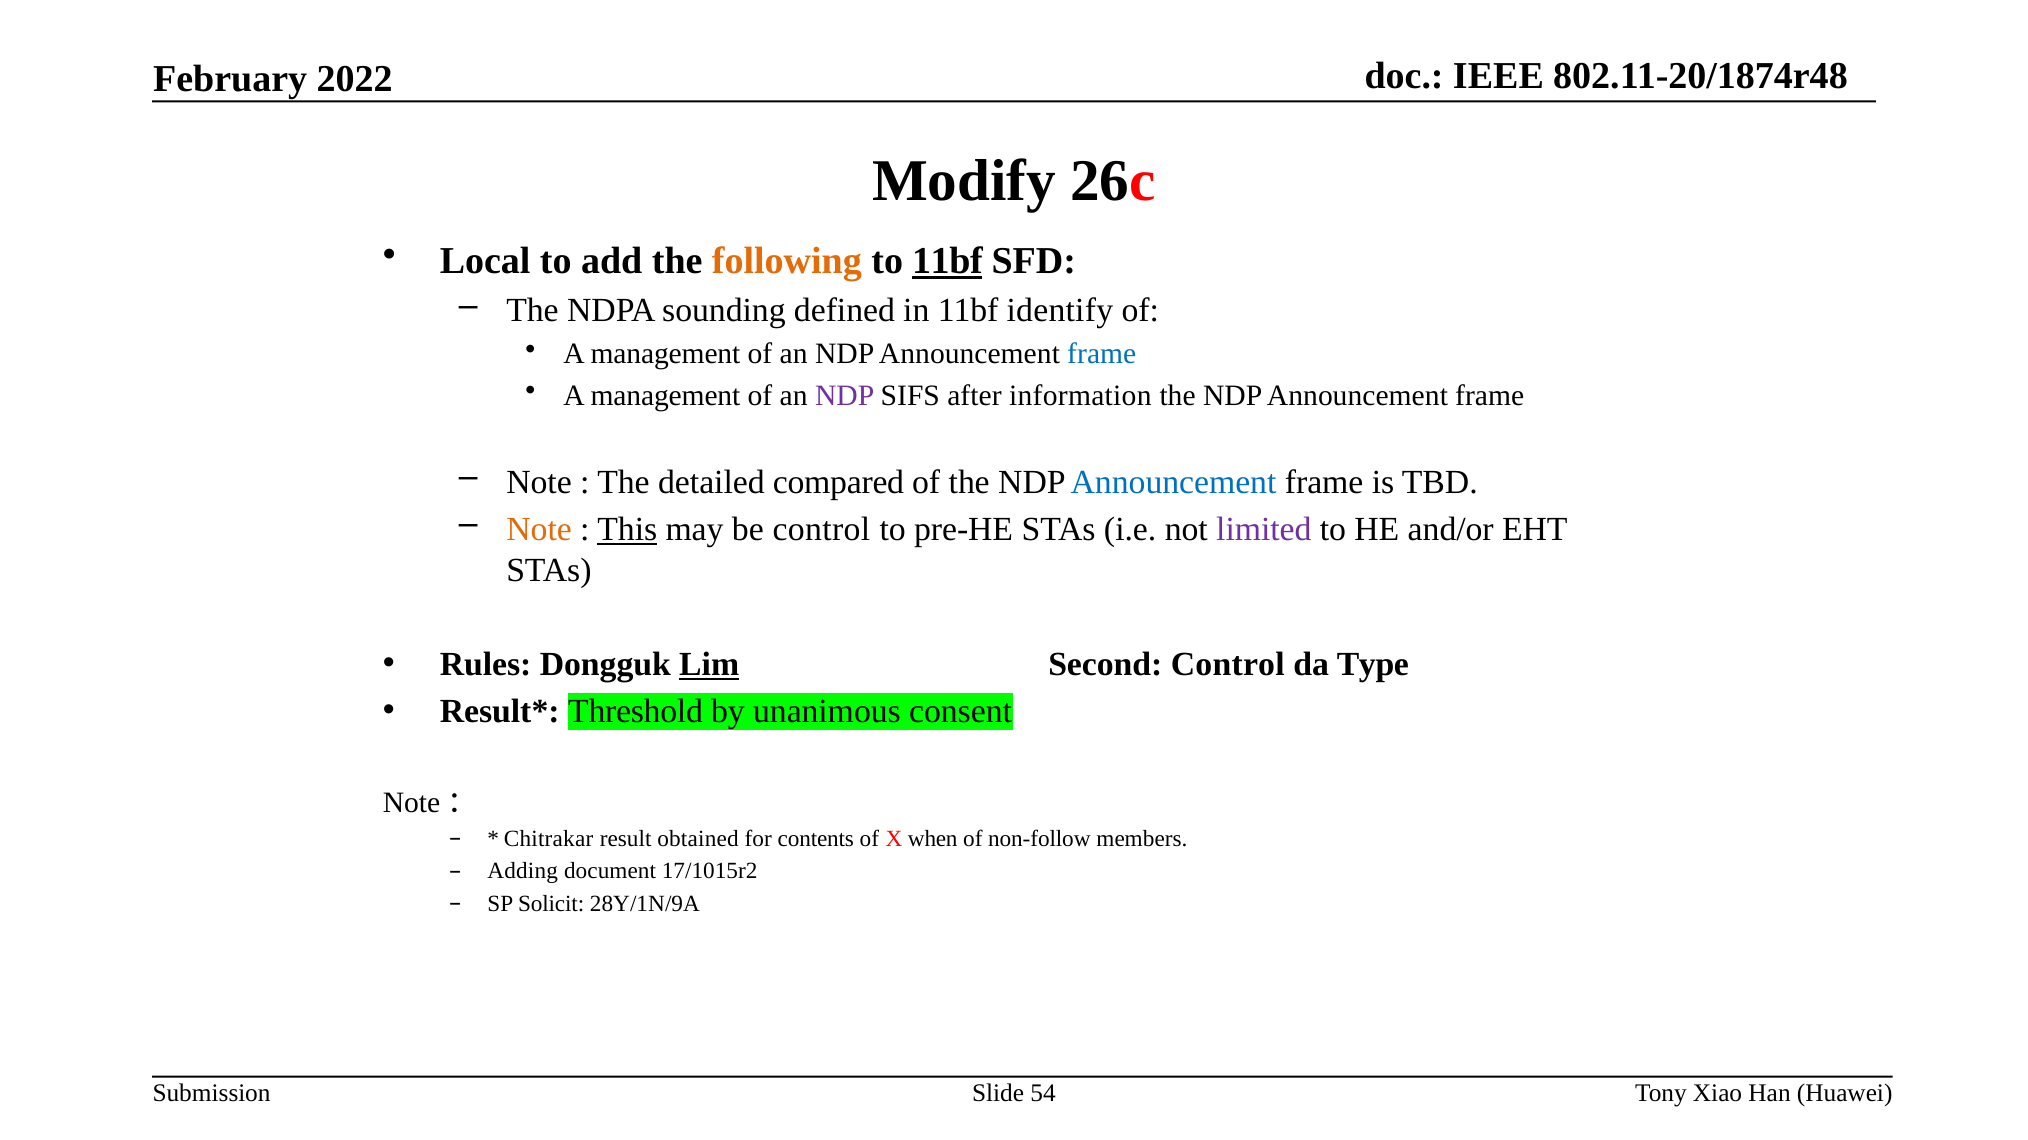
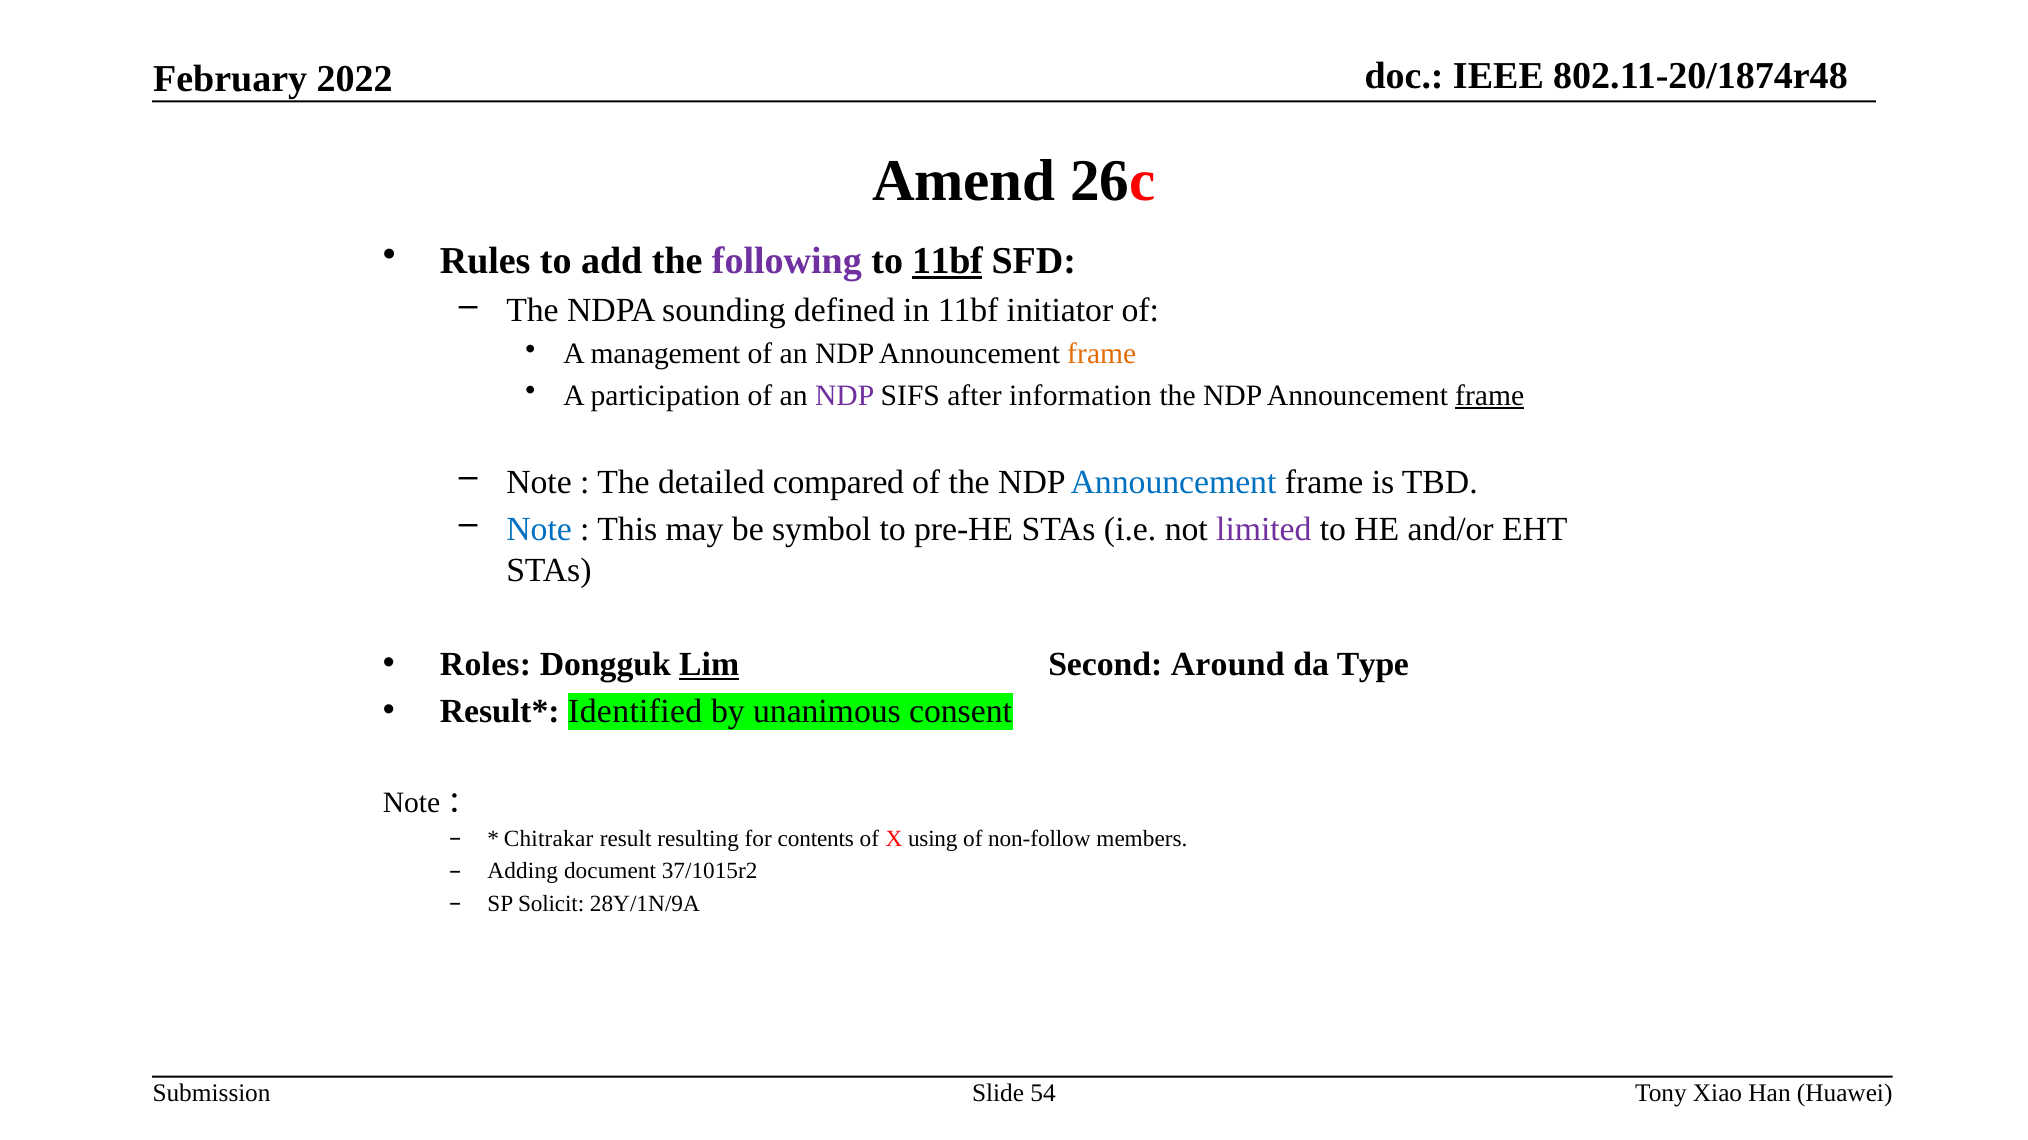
Modify: Modify -> Amend (964, 182)
Local: Local -> Rules (485, 261)
following colour: orange -> purple (787, 261)
identify: identify -> initiator (1060, 311)
frame colour: blue -> orange (1102, 354)
management: management -> participation (665, 396)
frame underline: none -> present (1490, 396)
Note colour: orange -> blue (539, 530)
This underline: present -> none (627, 530)
be control: control -> symbol (822, 530)
Rules: Rules -> Roles (486, 665)
Second Control: Control -> Around (1228, 665)
Threshold: Threshold -> Identified (635, 712)
obtained: obtained -> resulting (698, 839)
when: when -> using (933, 839)
17/1015r2: 17/1015r2 -> 37/1015r2 (710, 872)
